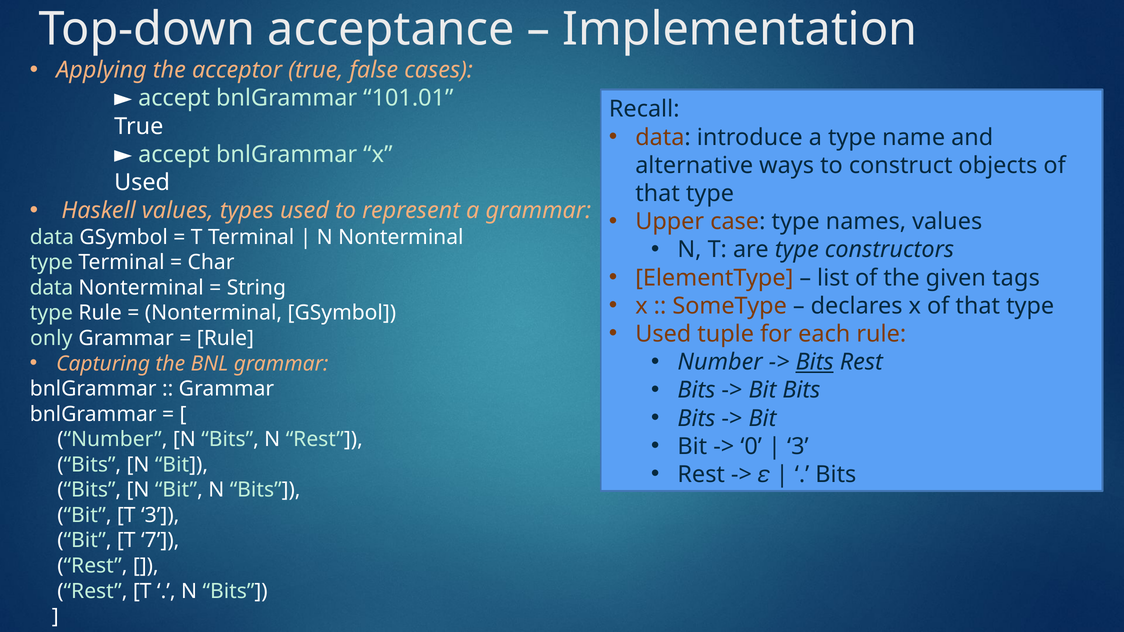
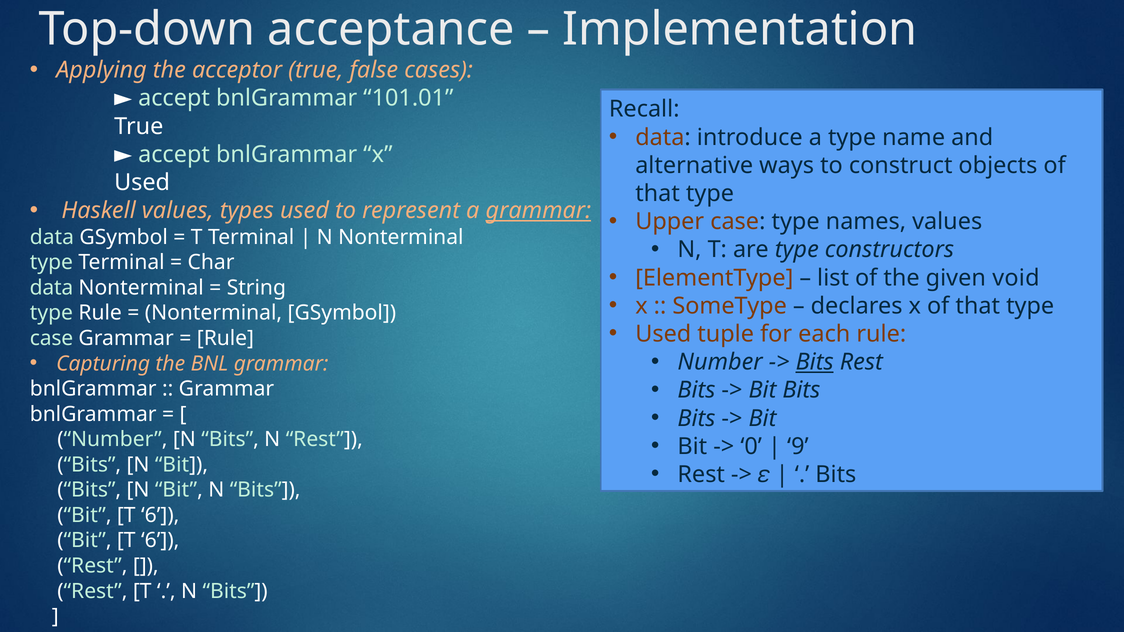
grammar underline: none -> present (538, 211)
tags: tags -> void (1016, 278)
only: only -> case (52, 338)
3: 3 -> 9 (798, 447)
3: 3 -> 6 (160, 515)
7: 7 -> 6 (160, 541)
